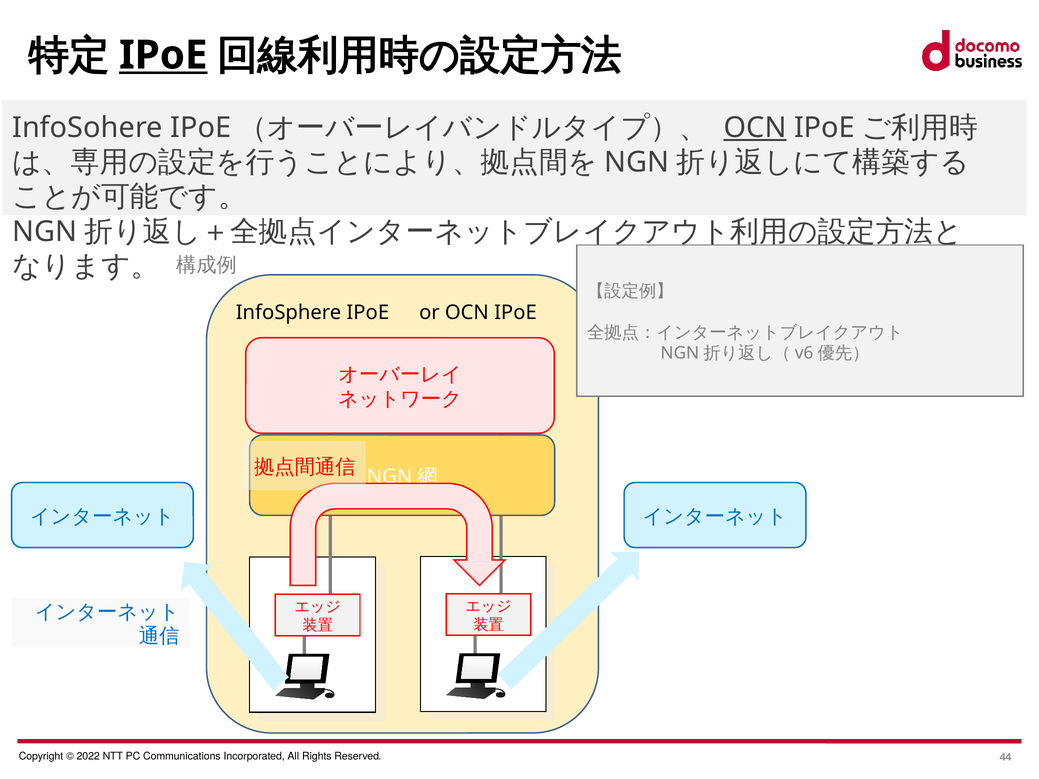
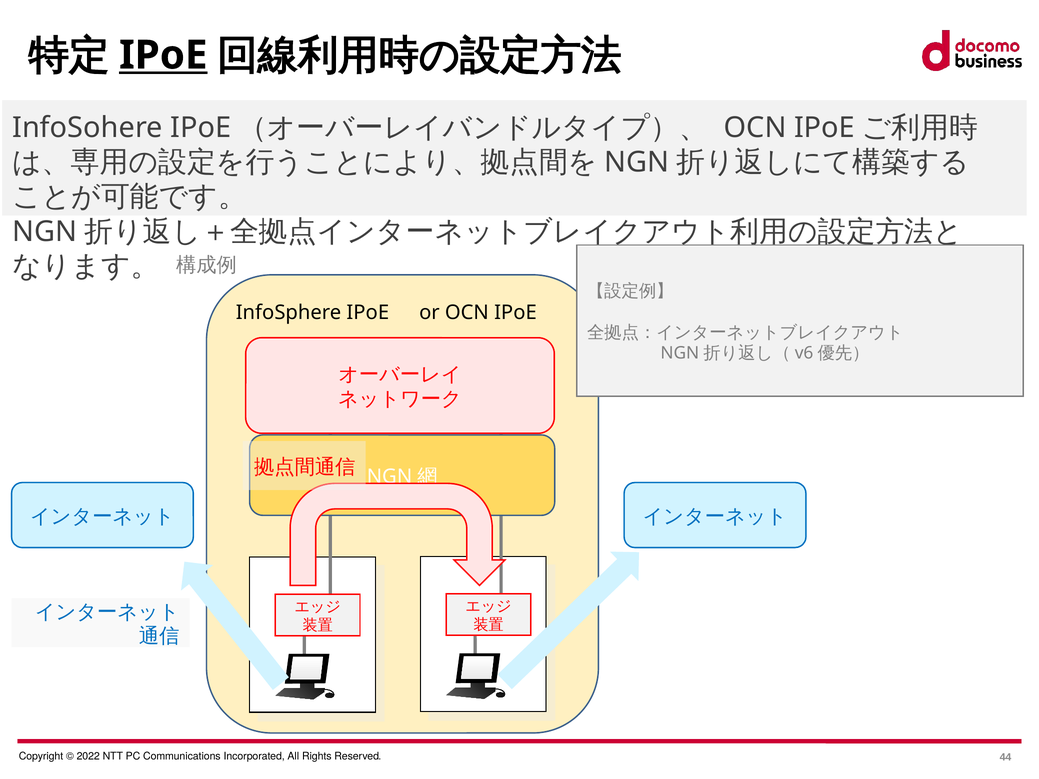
OCN underline: present -> none (755, 128)
